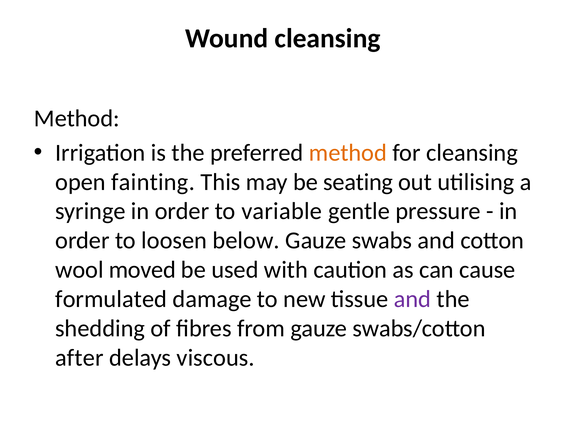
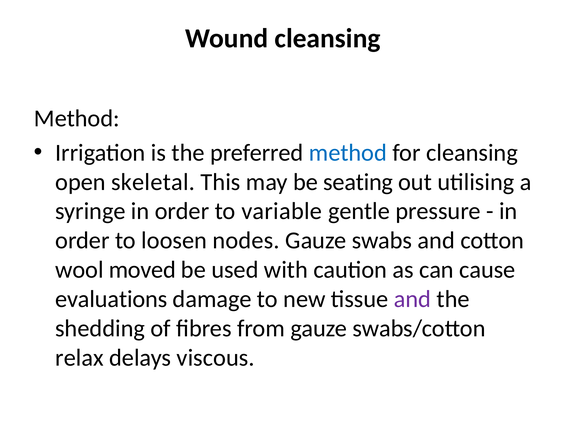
method colour: orange -> blue (348, 153)
fainting: fainting -> skeletal (153, 182)
below: below -> nodes (246, 240)
formulated: formulated -> evaluations (111, 299)
after: after -> relax (79, 357)
